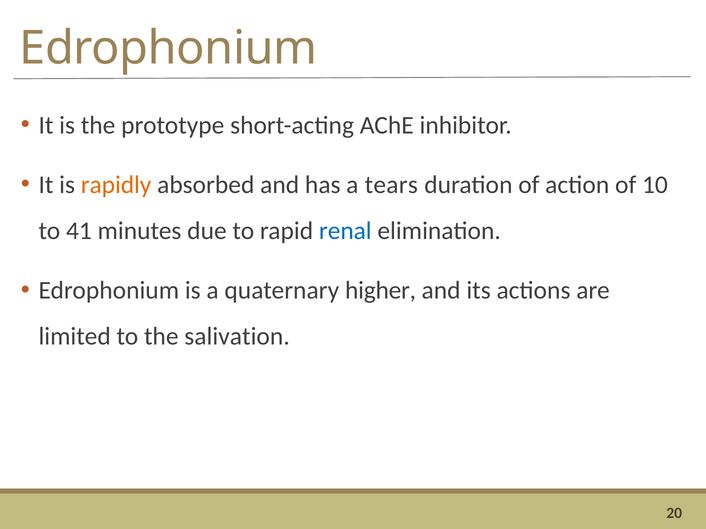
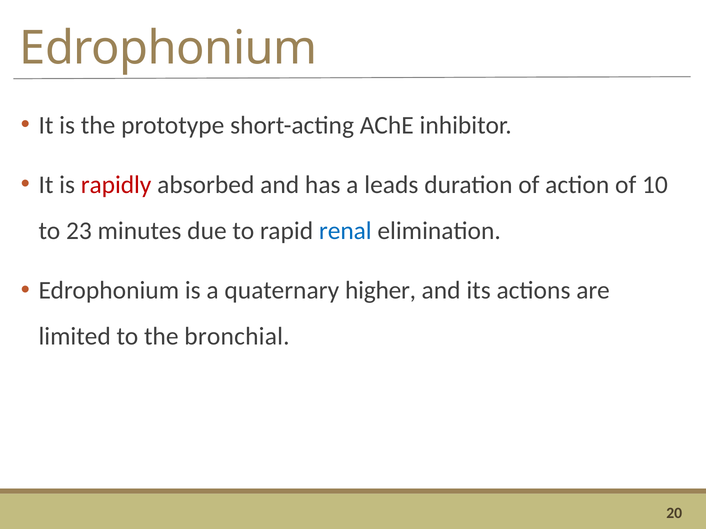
rapidly colour: orange -> red (116, 185)
tears: tears -> leads (391, 185)
41: 41 -> 23 (79, 231)
salivation: salivation -> bronchial (237, 337)
